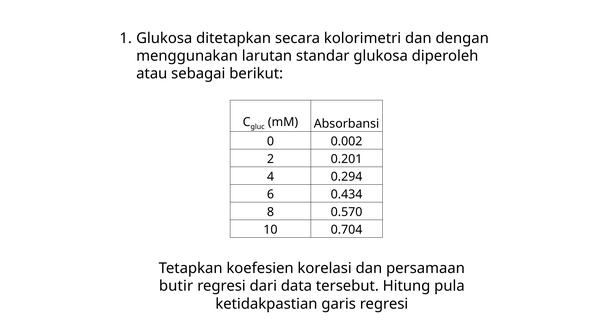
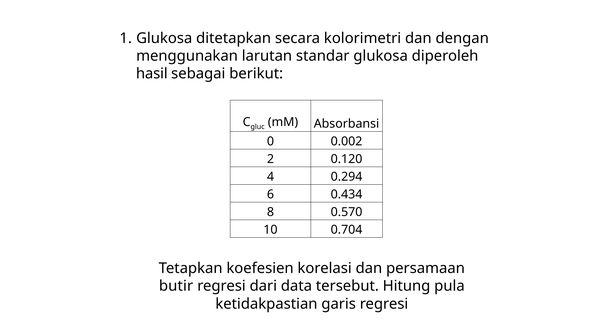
atau: atau -> hasil (152, 74)
0.201: 0.201 -> 0.120 (347, 159)
